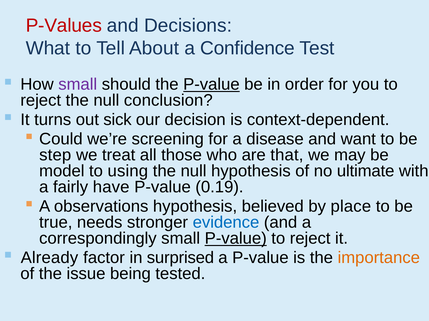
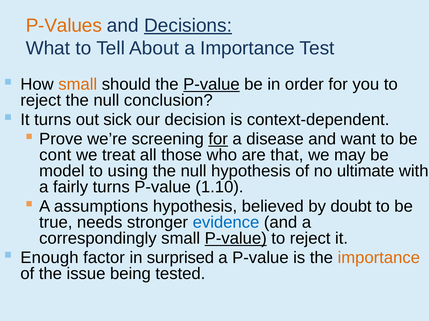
P-Values colour: red -> orange (64, 26)
Decisions underline: none -> present (188, 26)
a Confidence: Confidence -> Importance (248, 48)
small colour: purple -> orange (78, 85)
Could: Could -> Prove (61, 139)
for underline: none -> present (218, 139)
step: step -> cont (55, 155)
fairly have: have -> turns (111, 187)
0.19: 0.19 -> 1.10 (219, 187)
observations: observations -> assumptions (101, 207)
place: place -> doubt (351, 207)
Already: Already -> Enough (49, 258)
